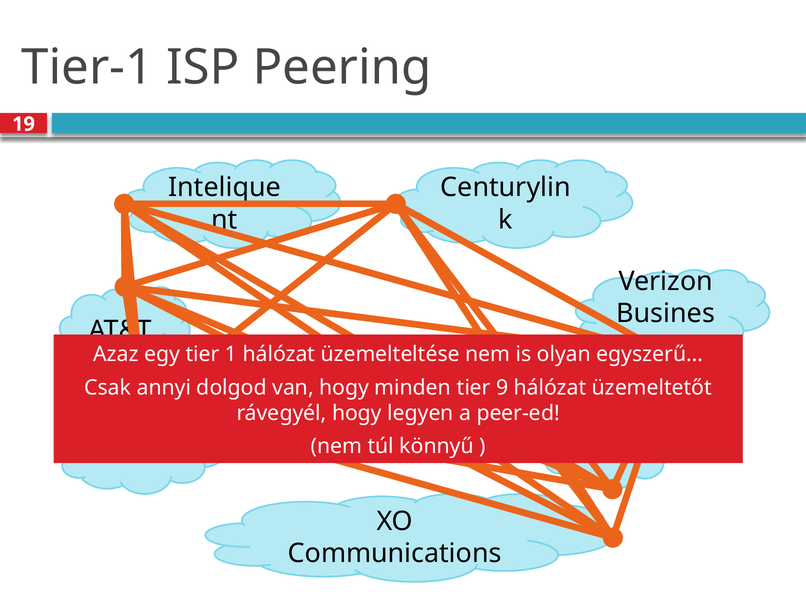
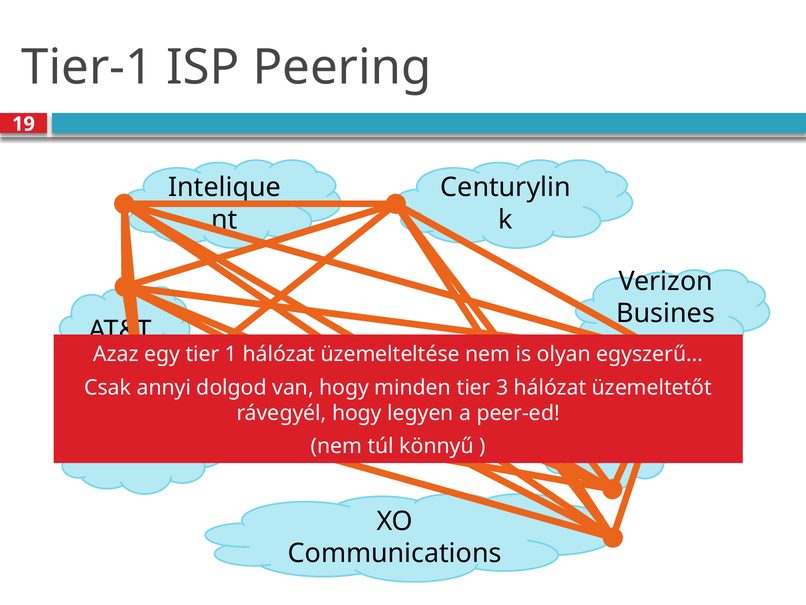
tier 9: 9 -> 3 (502, 387)
